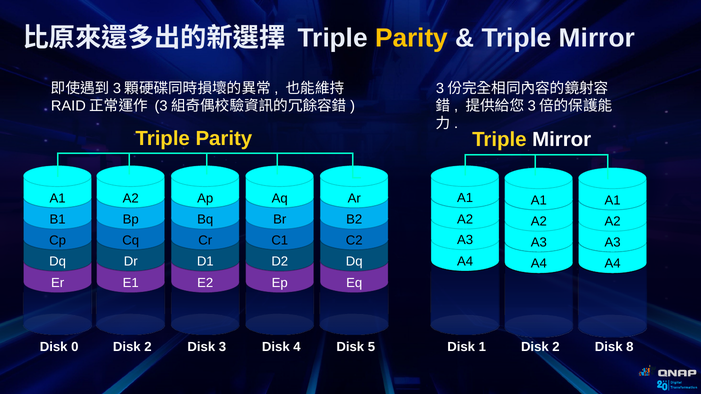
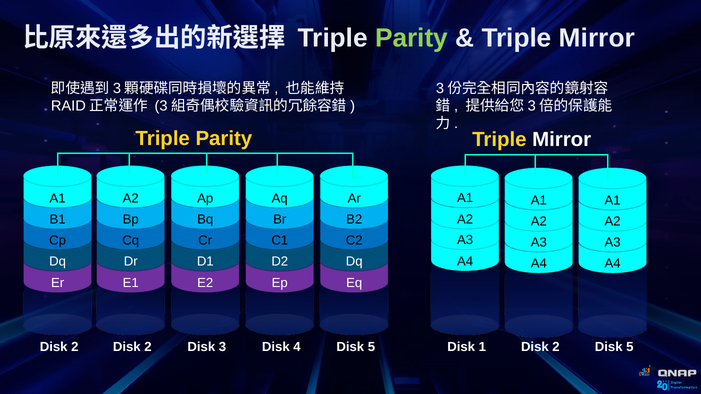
Parity colour: yellow -> light green (412, 38)
0: 0 -> 2 (75, 347)
8: 8 -> 5 (630, 347)
